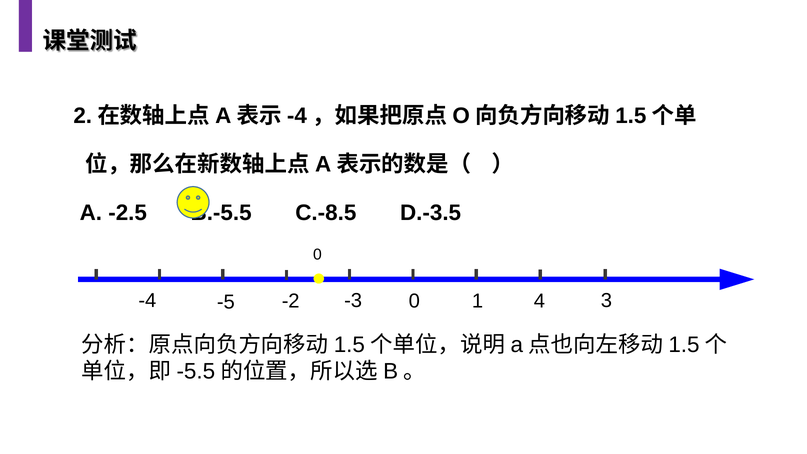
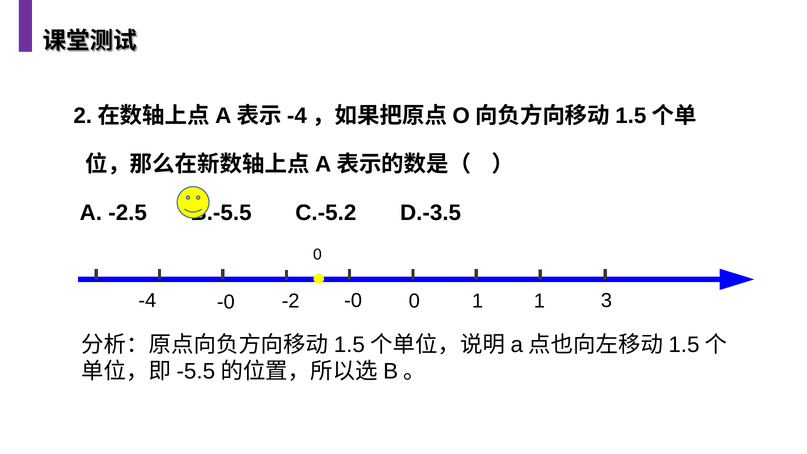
C.-8.5: C.-8.5 -> C.-5.2 (326, 213)
-3: -3 -> -0 (353, 300)
0 4: 4 -> 1 (539, 301)
-5: -5 -> -0 (226, 302)
